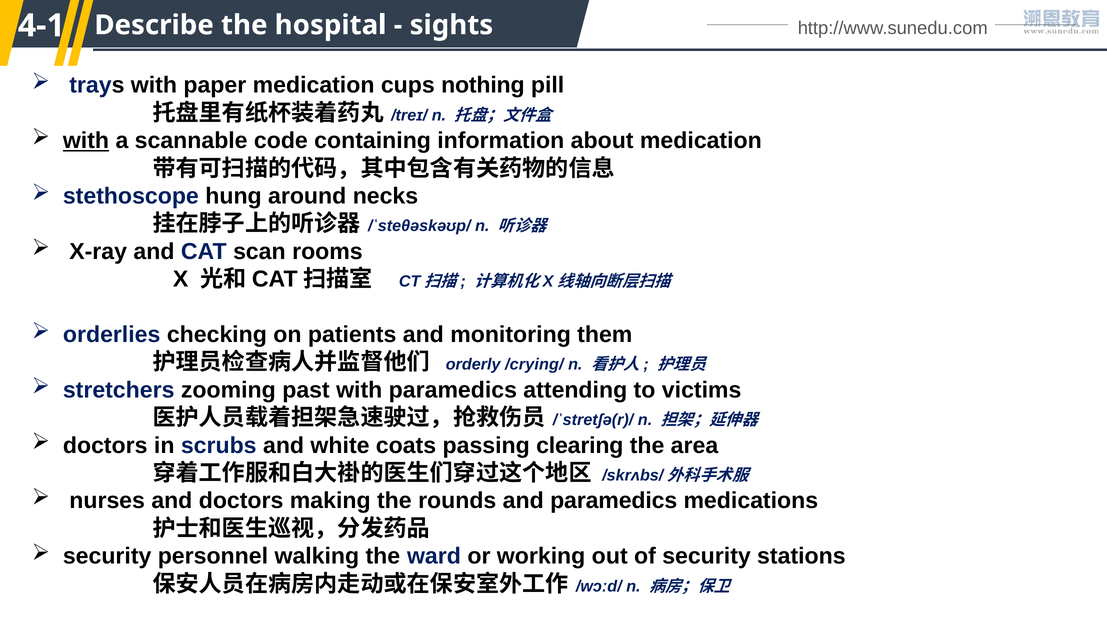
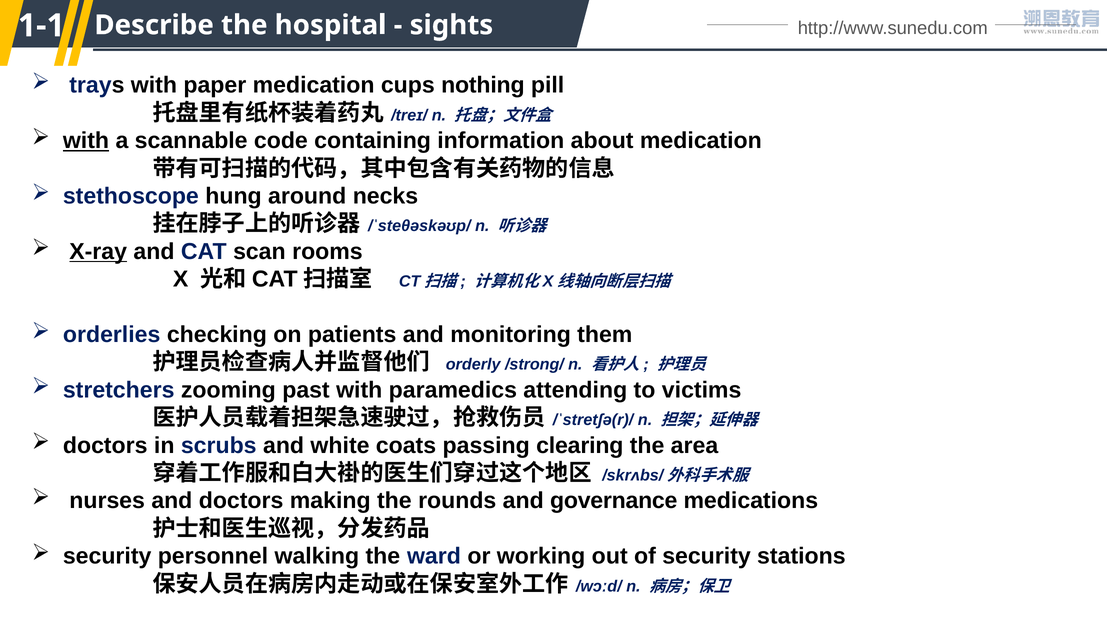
4-1: 4-1 -> 1-1 (41, 26)
X-ray underline: none -> present (98, 251)
/crying/: /crying/ -> /strong/ (534, 364)
and paramedics: paramedics -> governance (614, 501)
